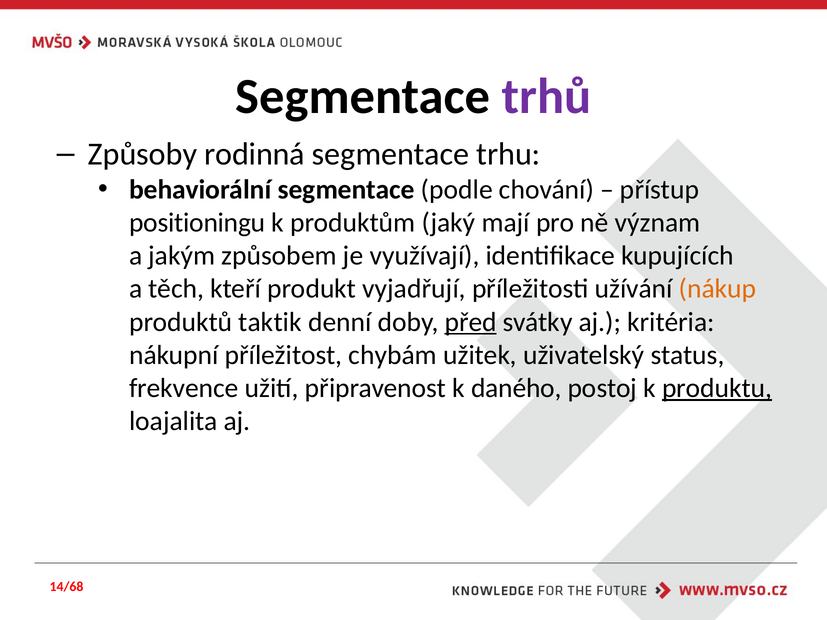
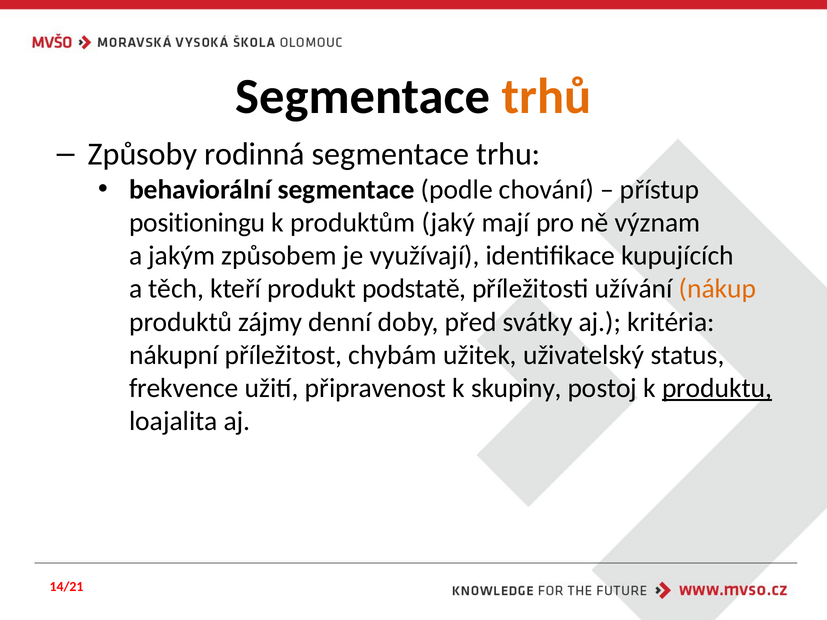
trhů colour: purple -> orange (546, 97)
vyjadřují: vyjadřují -> podstatě (414, 289)
taktik: taktik -> zájmy (270, 322)
před underline: present -> none (471, 322)
daného: daného -> skupiny (516, 388)
14/68: 14/68 -> 14/21 (66, 587)
